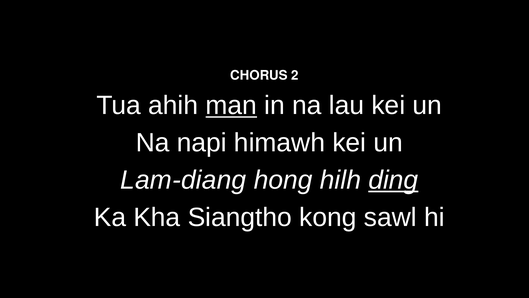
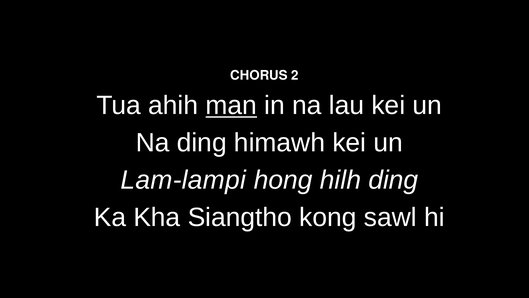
Na napi: napi -> ding (202, 143)
Lam-diang: Lam-diang -> Lam-lampi (183, 180)
ding underline: present -> none (393, 180)
